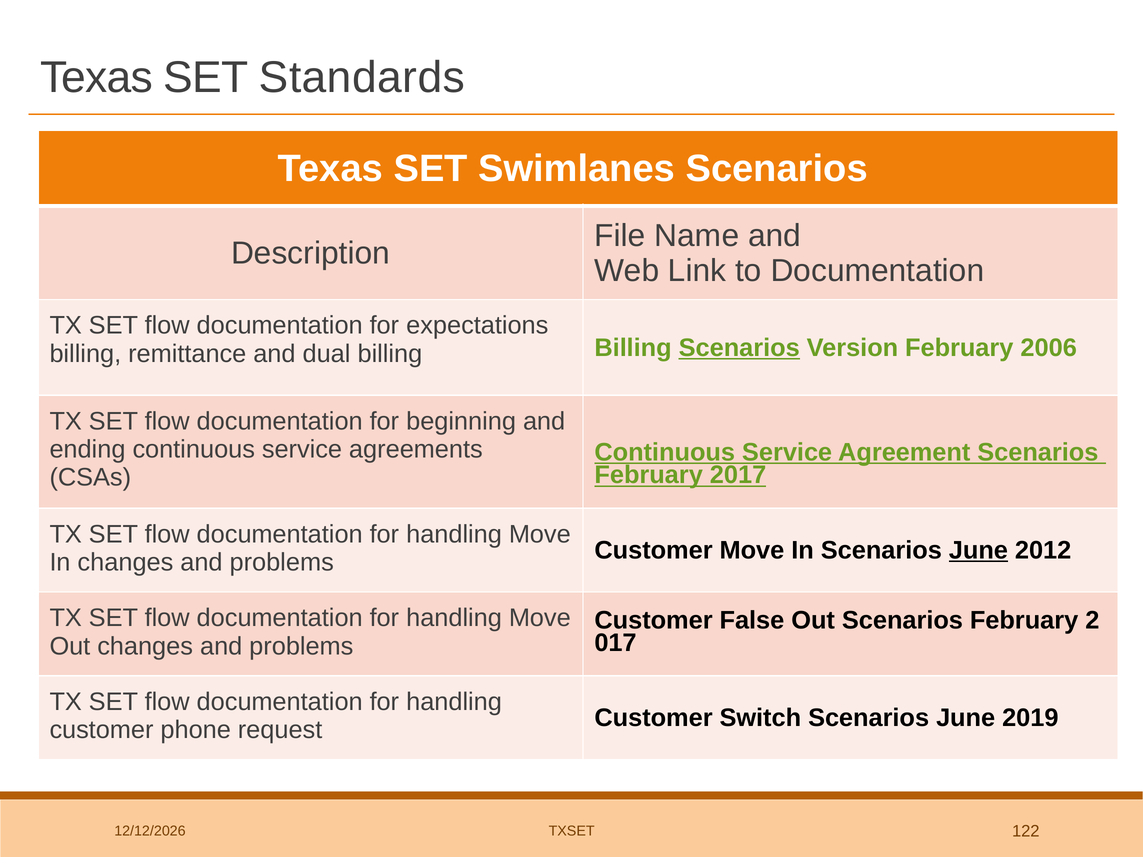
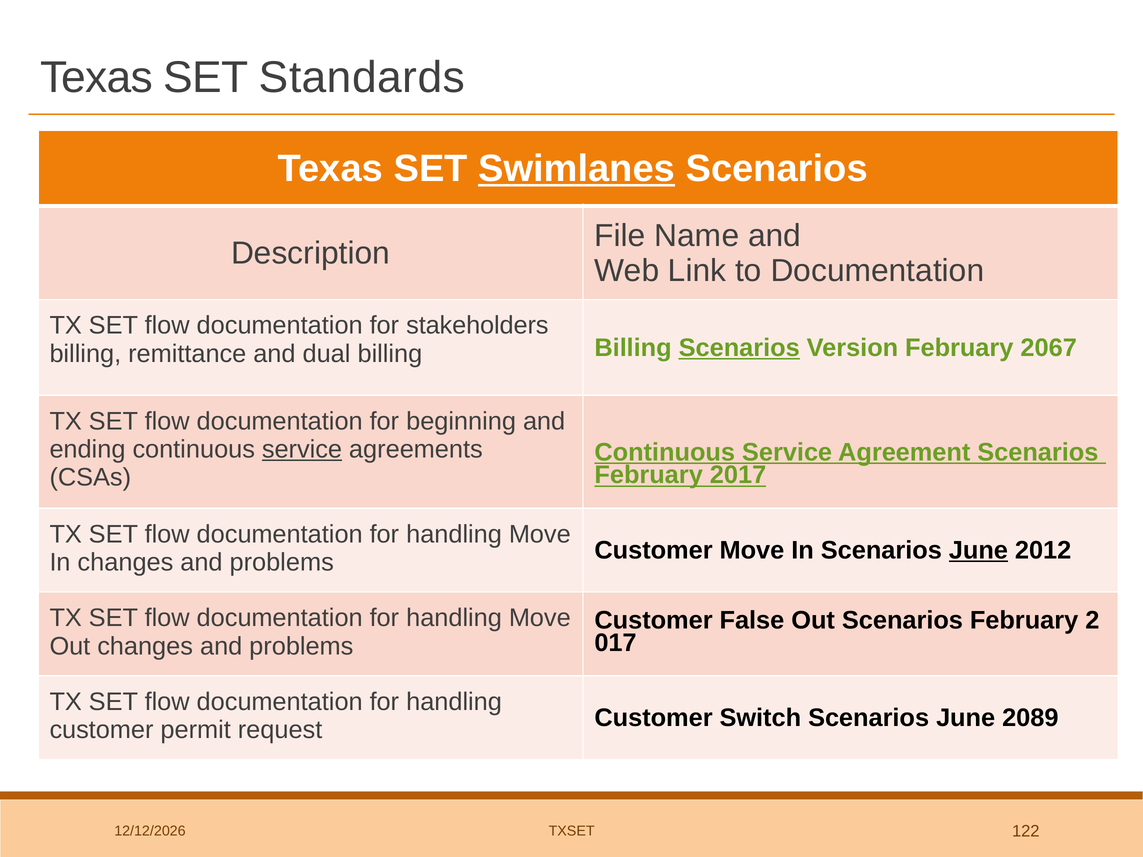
Swimlanes underline: none -> present (577, 169)
expectations: expectations -> stakeholders (477, 326)
2006: 2006 -> 2067 (1049, 348)
service underline: none -> present (302, 450)
phone: phone -> permit (196, 730)
2019: 2019 -> 2089 (1030, 718)
